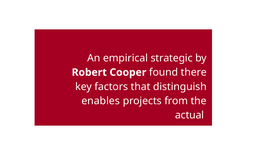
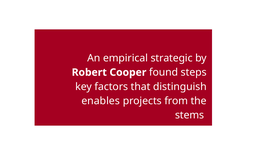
there: there -> steps (194, 72)
actual: actual -> stems (190, 115)
